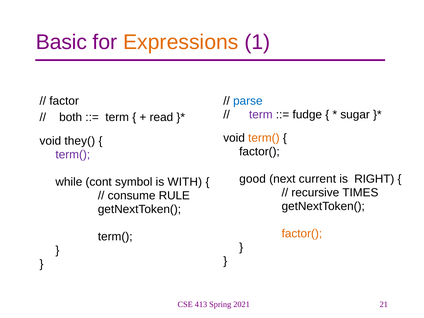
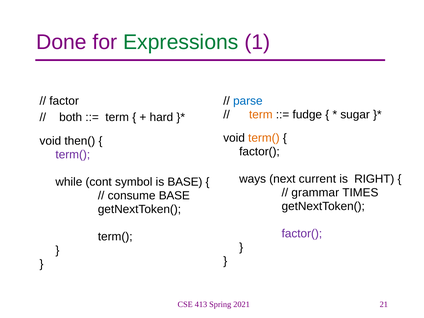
Basic: Basic -> Done (61, 42)
Expressions colour: orange -> green (181, 42)
term colour: purple -> orange (261, 115)
read: read -> hard (161, 117)
they(: they( -> then( (80, 141)
good: good -> ways (253, 179)
is WITH: WITH -> BASE (185, 182)
recursive: recursive -> grammar (315, 193)
consume RULE: RULE -> BASE (174, 196)
factor( colour: orange -> purple (302, 234)
